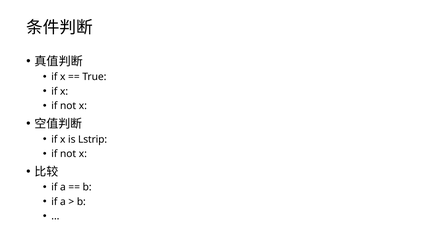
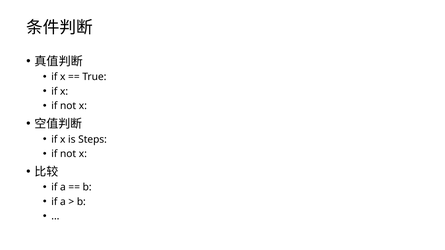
Lstrip: Lstrip -> Steps (93, 140)
